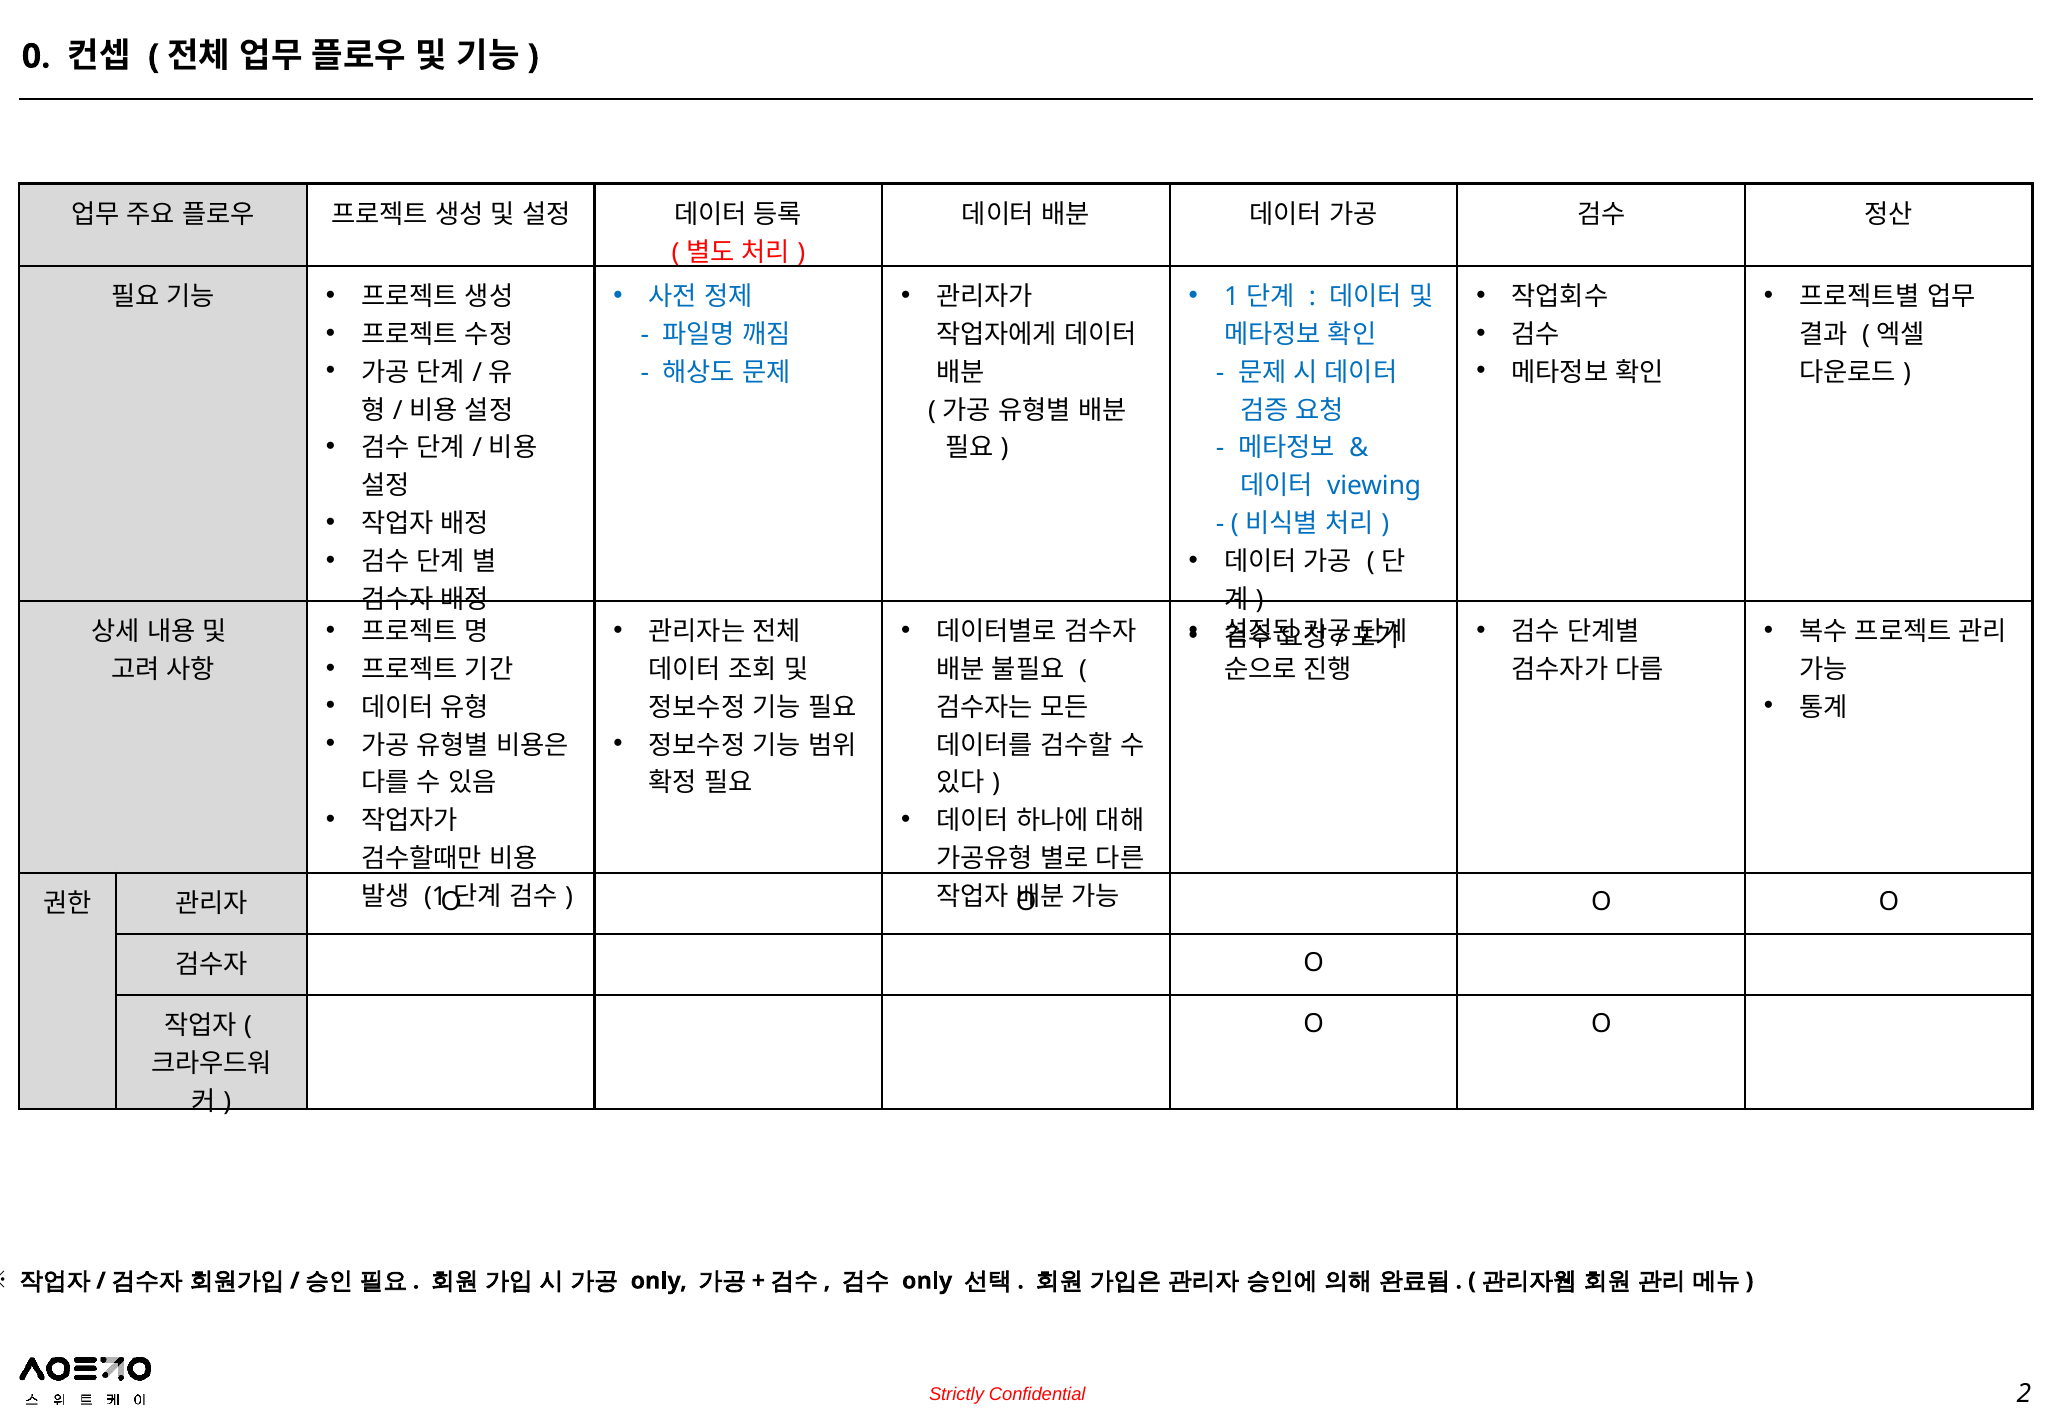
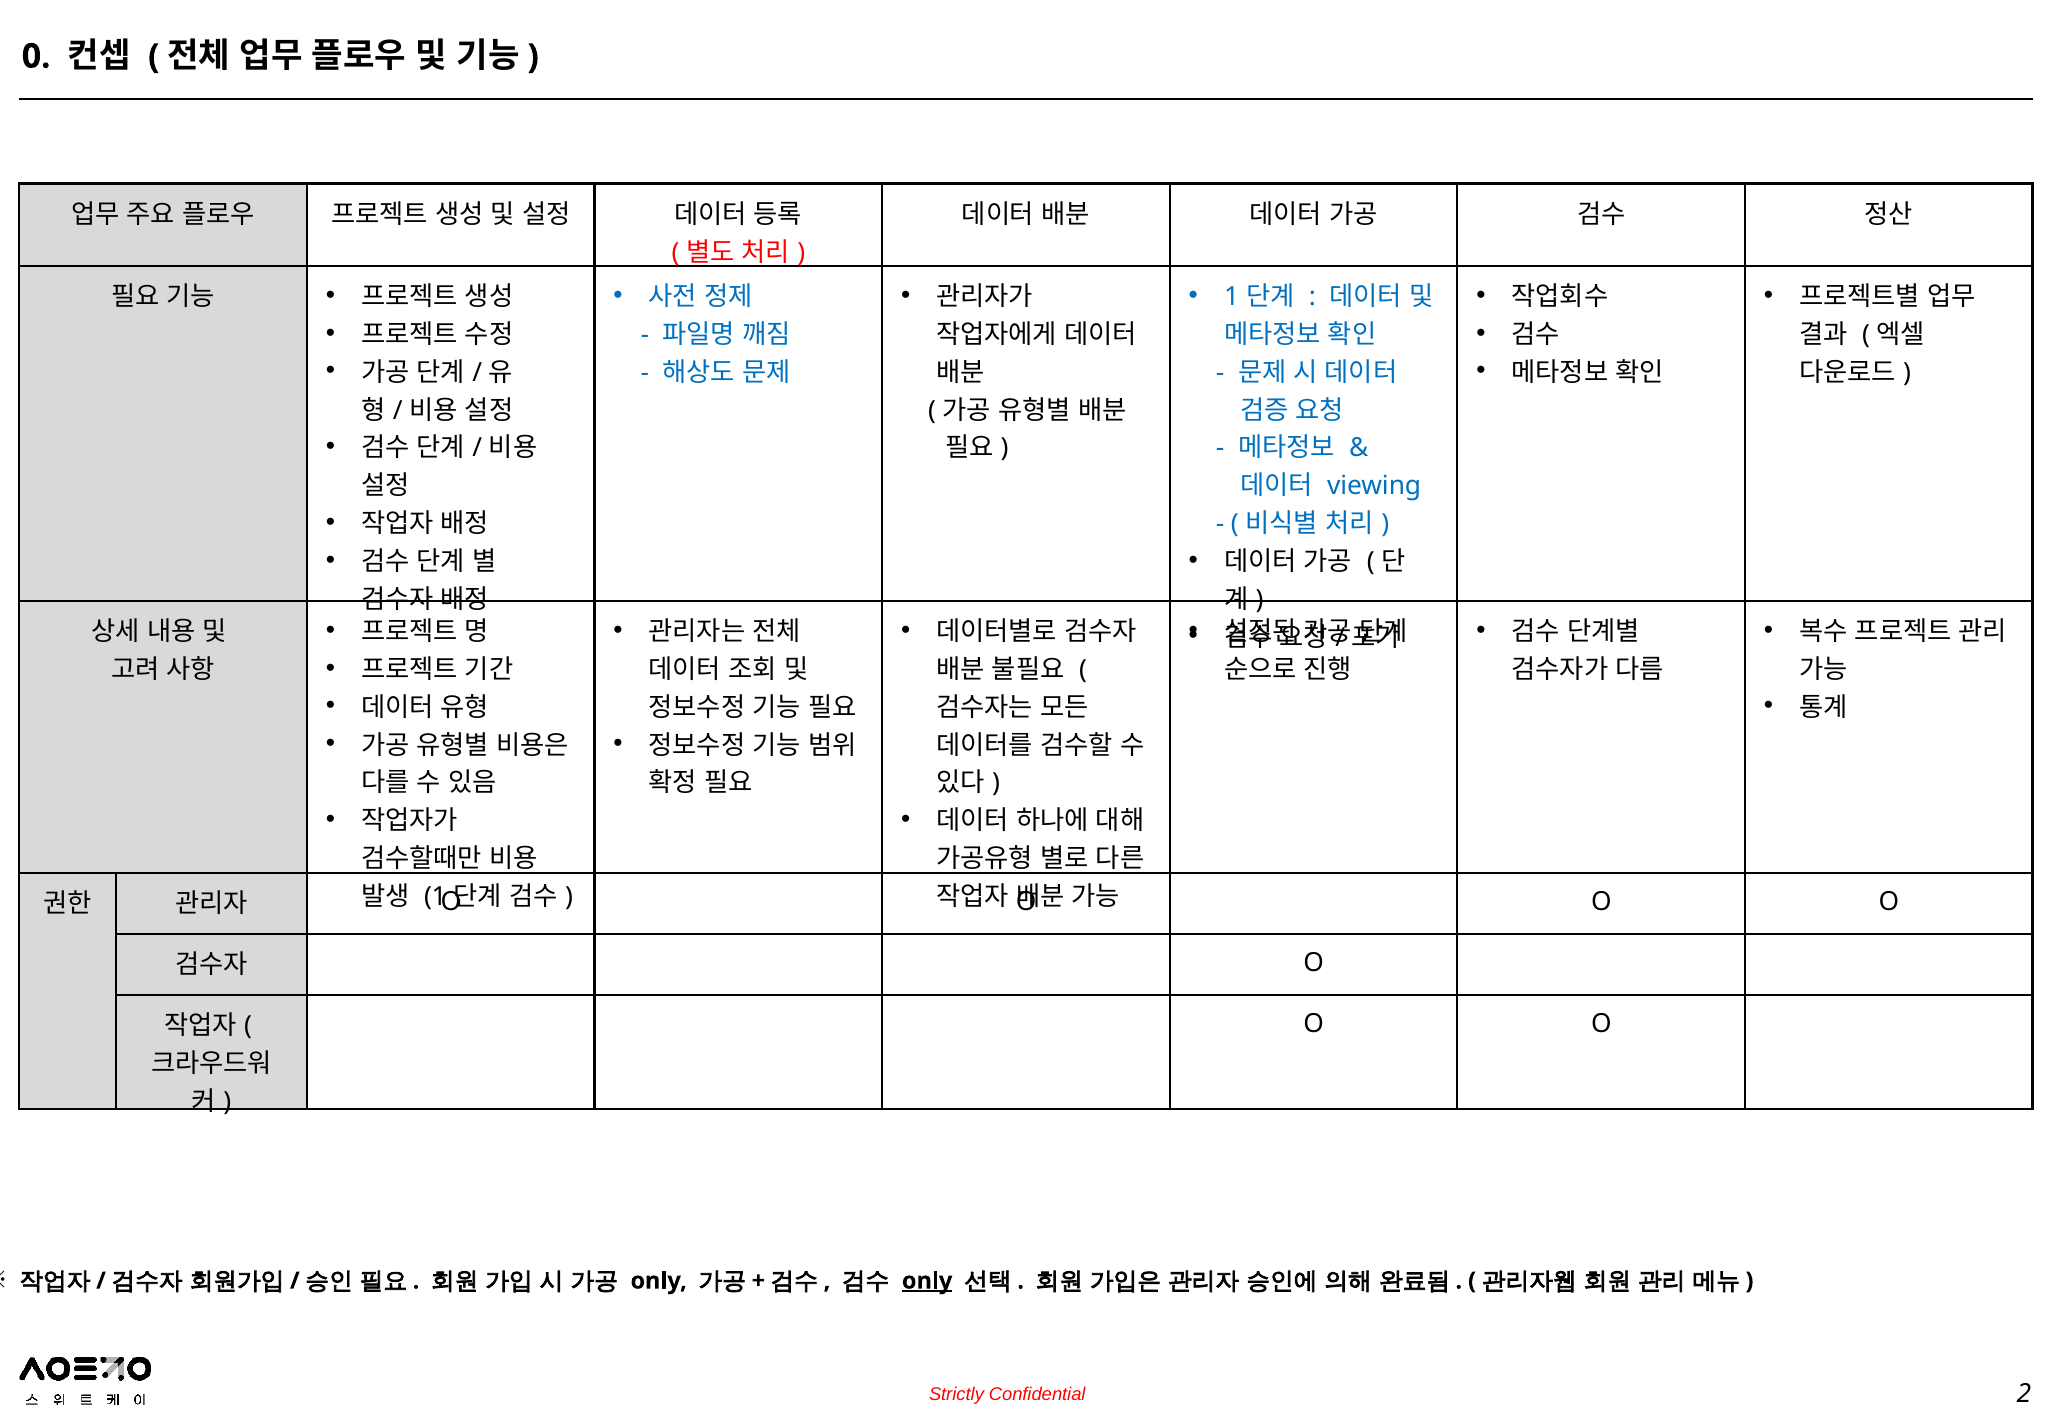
only underline: none -> present (927, 1281)
